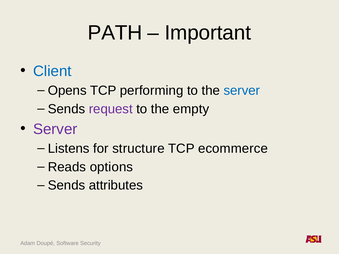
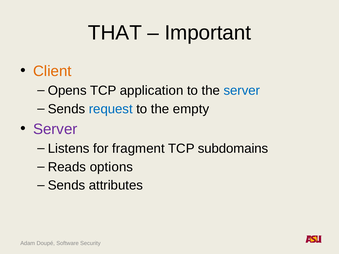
PATH: PATH -> THAT (115, 33)
Client colour: blue -> orange (52, 71)
performing: performing -> application (152, 91)
request colour: purple -> blue (111, 109)
structure: structure -> fragment (138, 149)
ecommerce: ecommerce -> subdomains (233, 149)
